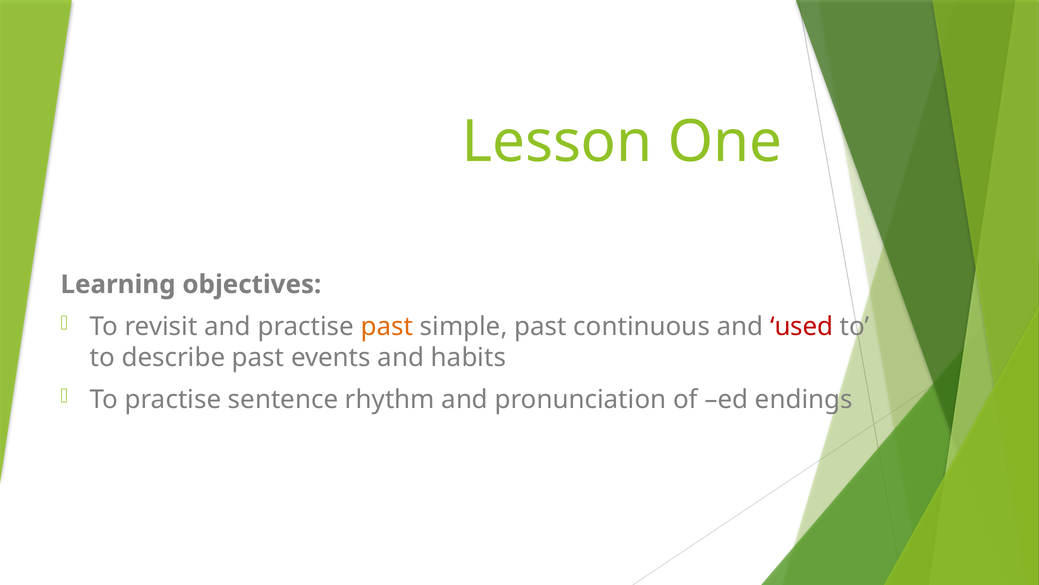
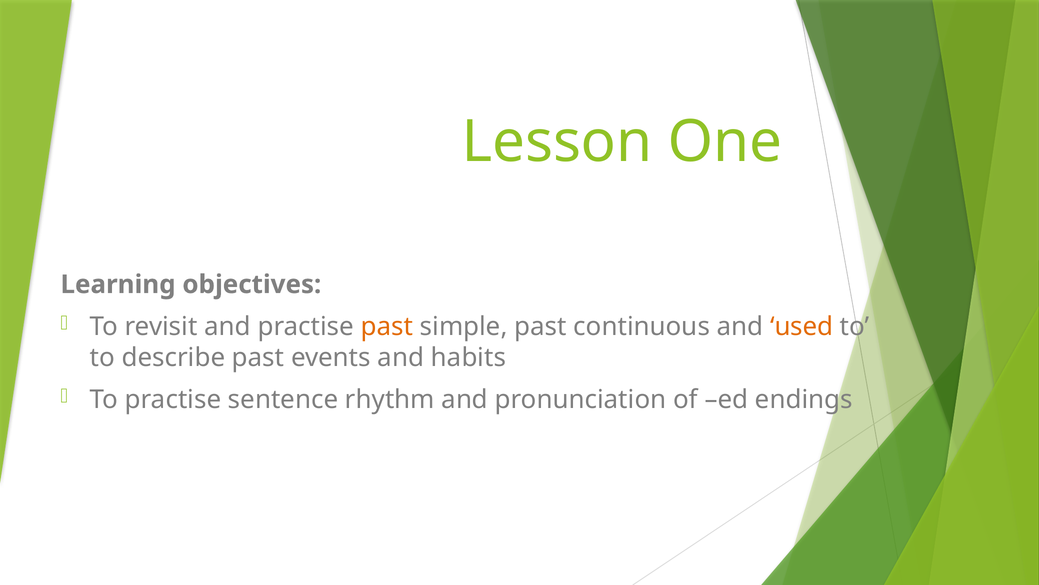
used colour: red -> orange (802, 326)
